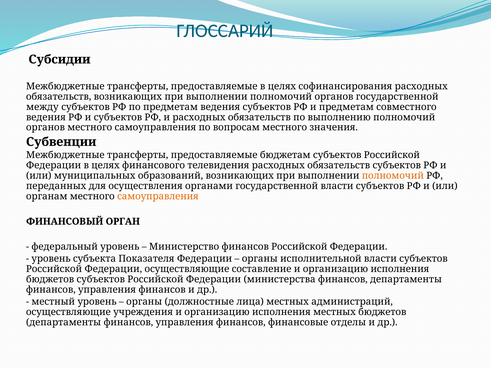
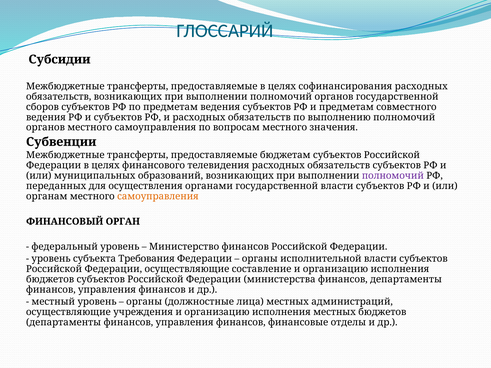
между: между -> сборов (42, 107)
полномочий colour: orange -> purple (393, 176)
Показателя: Показателя -> Требования (147, 259)
